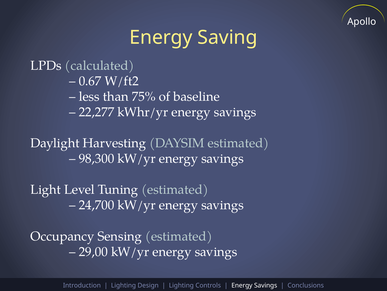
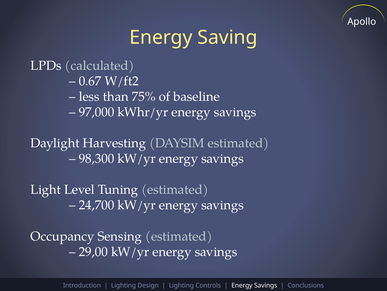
22,277: 22,277 -> 97,000 (97, 112)
